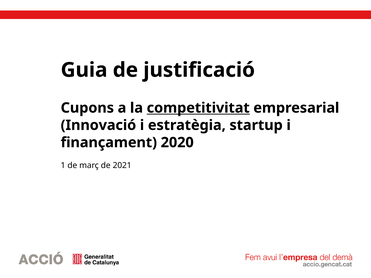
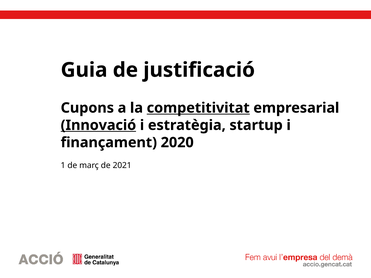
Innovació underline: none -> present (98, 125)
